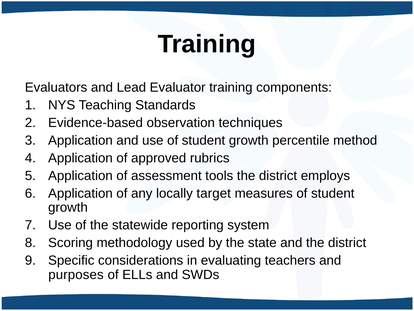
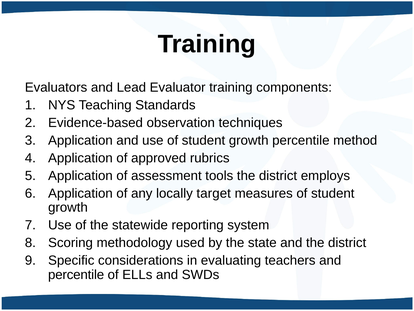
purposes: purposes -> percentile (76, 274)
